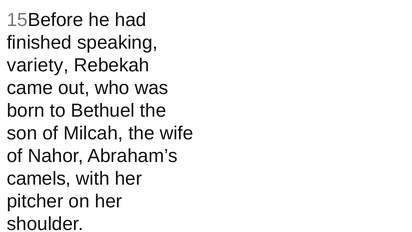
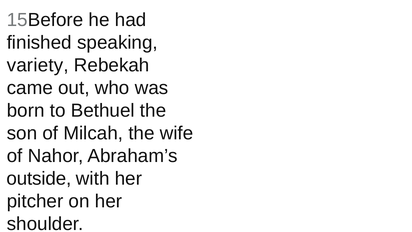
camels: camels -> outside (39, 178)
